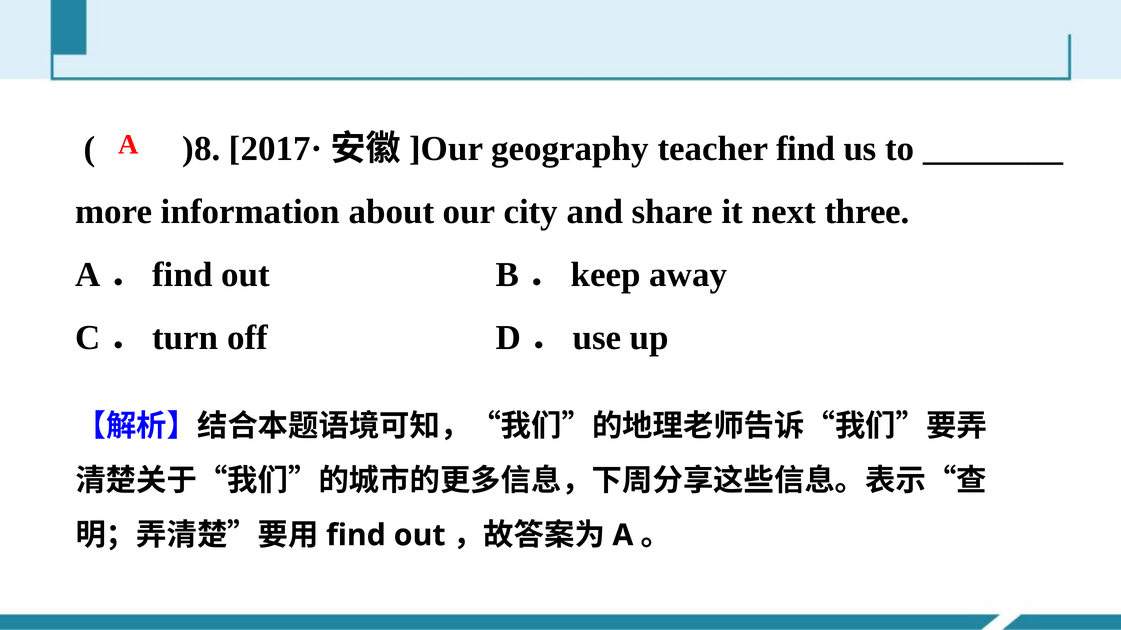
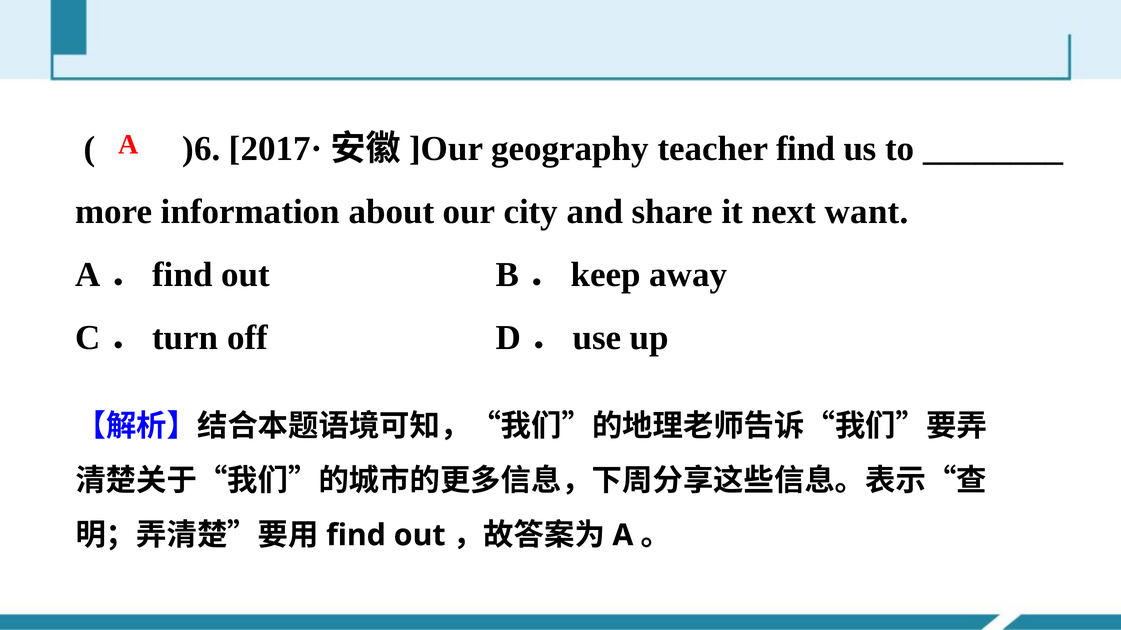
)8: )8 -> )6 (201, 149)
three: three -> want (867, 212)
